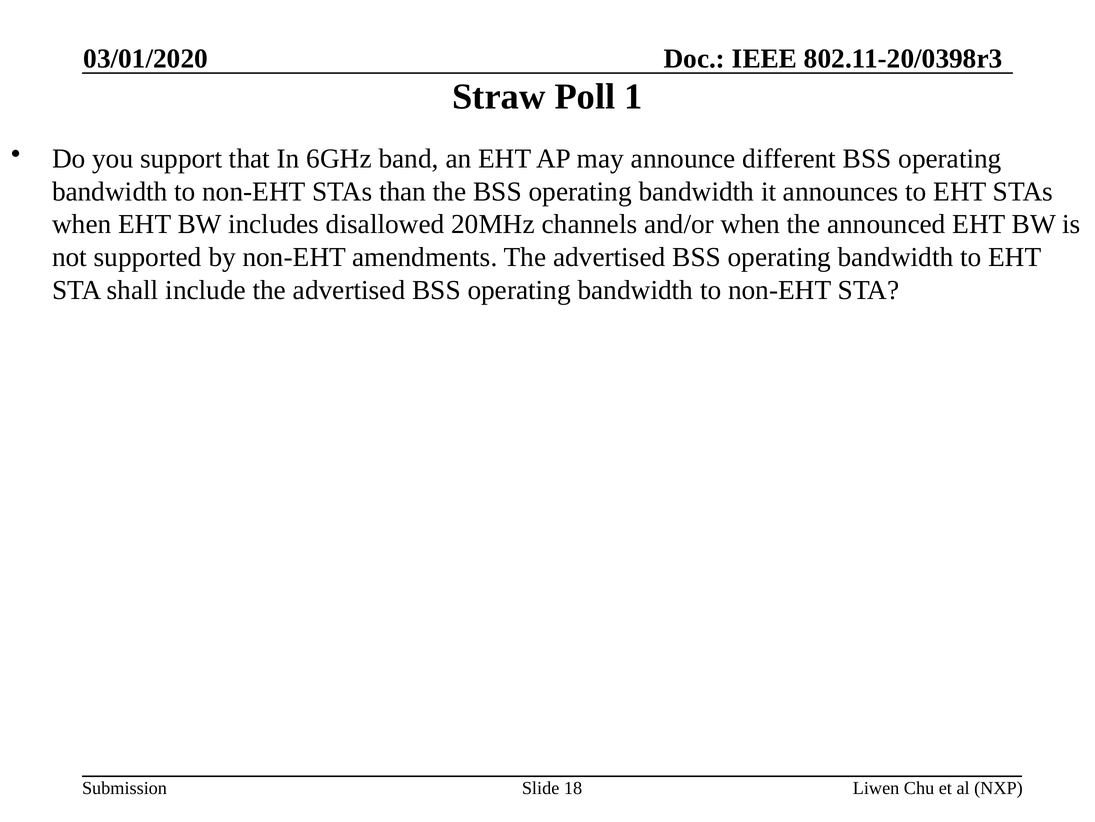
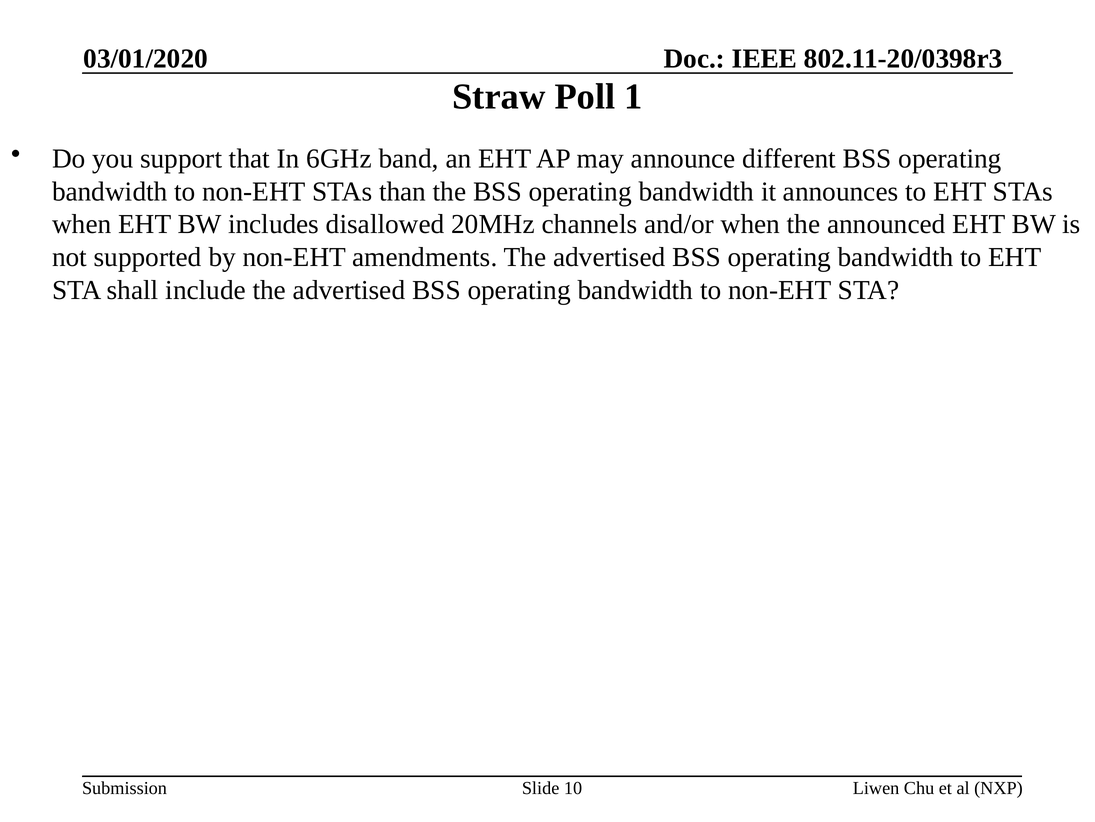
18: 18 -> 10 (573, 788)
